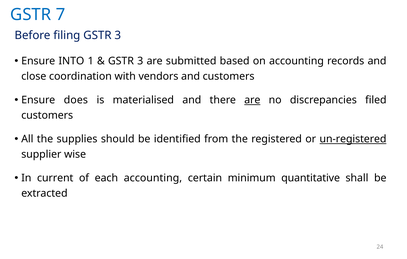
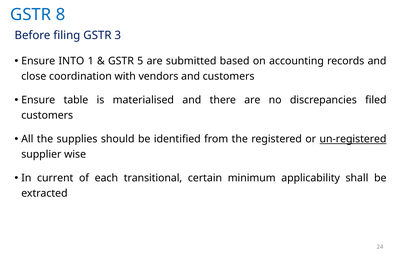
7: 7 -> 8 (60, 15)
3: 3 -> 5 (140, 61)
does: does -> table (76, 100)
are underline: present -> none (252, 100)
each accounting: accounting -> transitional (153, 178)
quantitative: quantitative -> applicability (311, 178)
